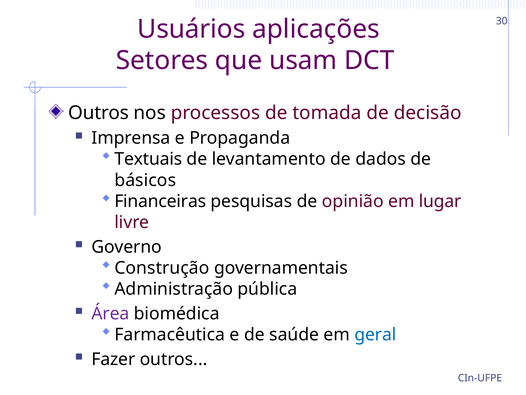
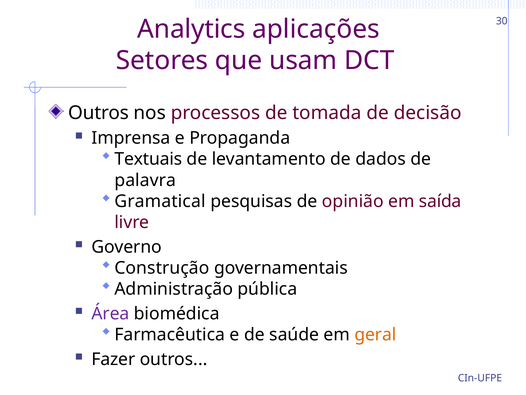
Usuários: Usuários -> Analytics (191, 29)
básicos: básicos -> palavra (145, 180)
Financeiras: Financeiras -> Gramatical (160, 201)
lugar: lugar -> saída (440, 201)
geral colour: blue -> orange (375, 334)
